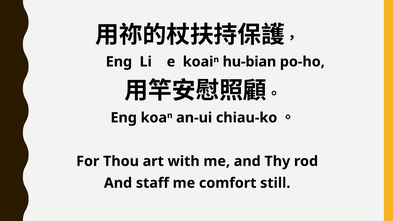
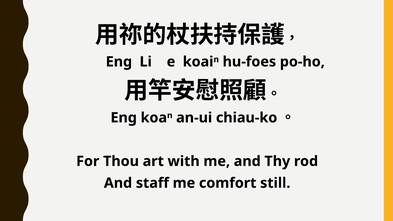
hu-bian: hu-bian -> hu-foes (249, 62)
